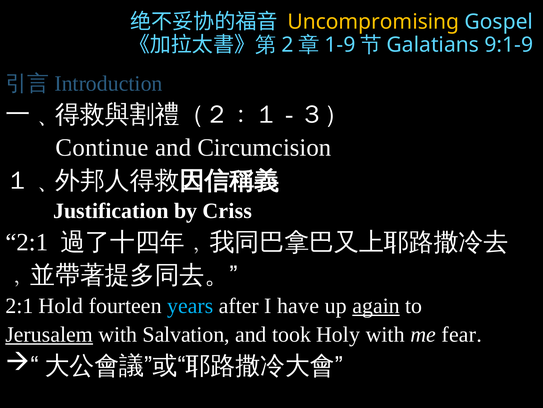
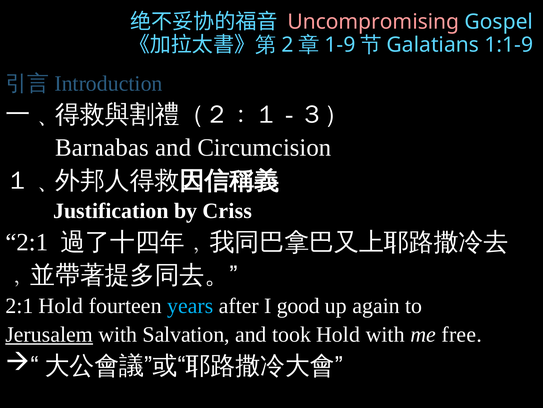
Uncompromising colour: yellow -> pink (373, 22)
9:1-9: 9:1-9 -> 1:1-9 (509, 45)
Continue: Continue -> Barnabas (102, 147)
have: have -> good (298, 305)
again underline: present -> none (376, 305)
took Holy: Holy -> Hold (338, 334)
fear: fear -> free (462, 334)
